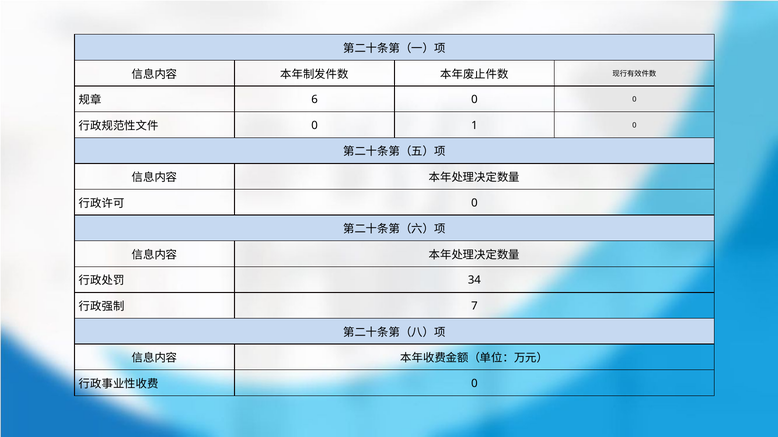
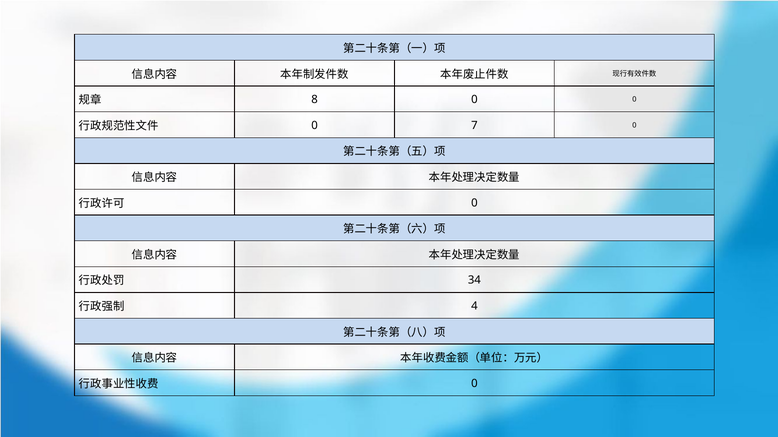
6: 6 -> 8 (315, 100)
1: 1 -> 7 (474, 126)
7: 7 -> 4 (474, 306)
